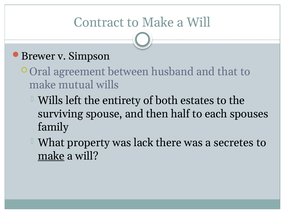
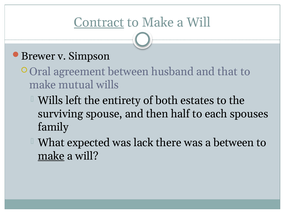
Contract underline: none -> present (99, 22)
property: property -> expected (89, 142)
a secretes: secretes -> between (234, 142)
